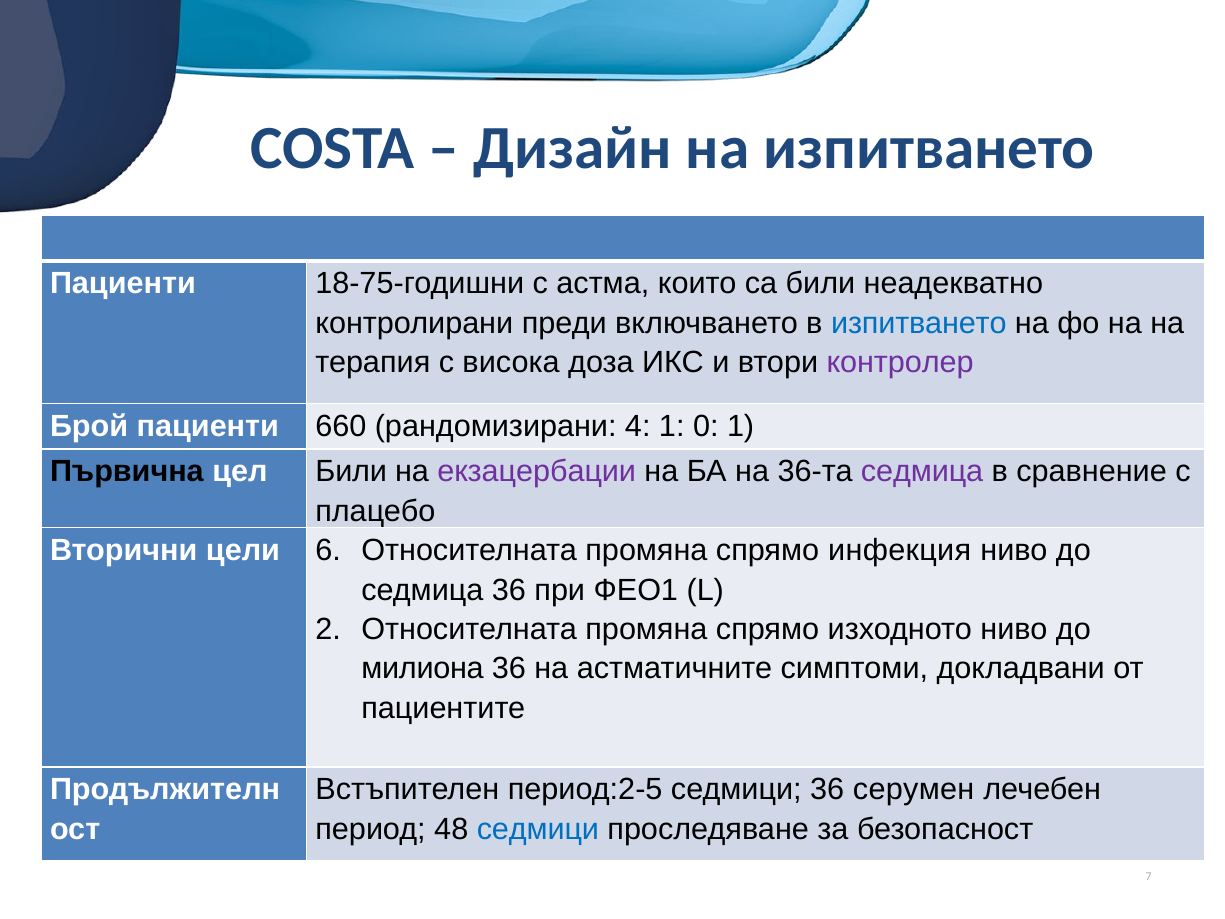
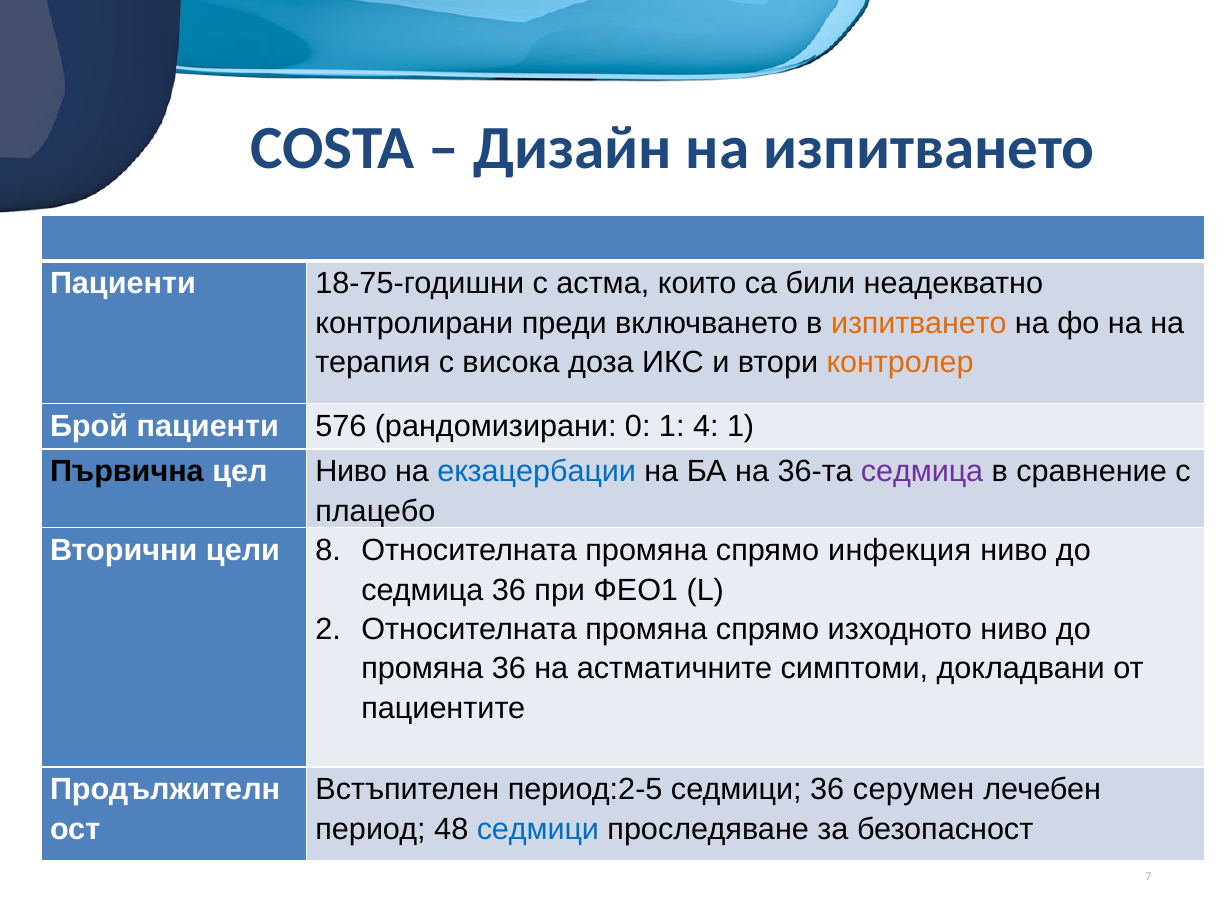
изпитването colour: blue -> orange (919, 323)
контролер colour: purple -> orange (900, 362)
660: 660 -> 576 (341, 426)
4: 4 -> 0 (638, 426)
0: 0 -> 4 (706, 426)
цел Били: Били -> Ниво (351, 472)
екзацербации colour: purple -> blue (537, 472)
6: 6 -> 8 (328, 550)
милиона: милиона -> промяна (422, 669)
